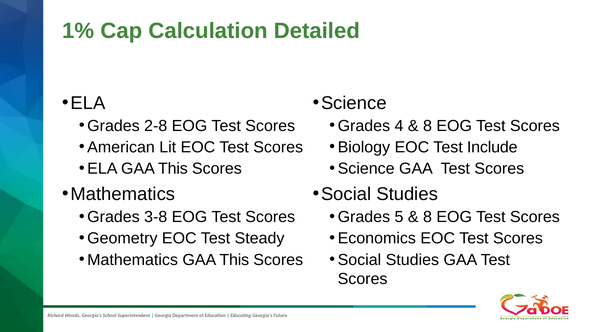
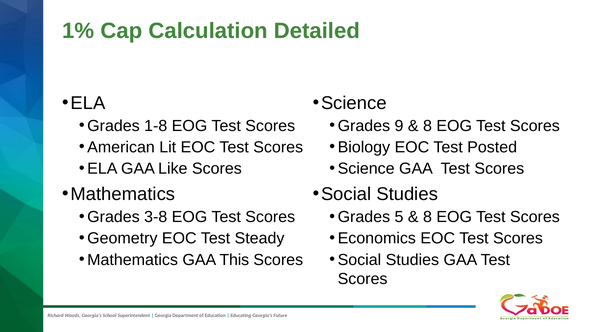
2-8: 2-8 -> 1-8 (156, 126)
4: 4 -> 9 (399, 126)
Include: Include -> Posted (492, 147)
ELA GAA This: This -> Like (173, 169)
